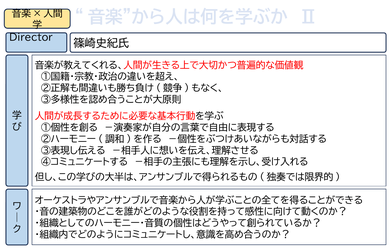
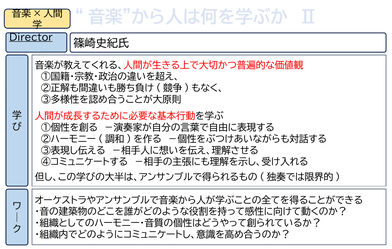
Director underline: none -> present (31, 37)
